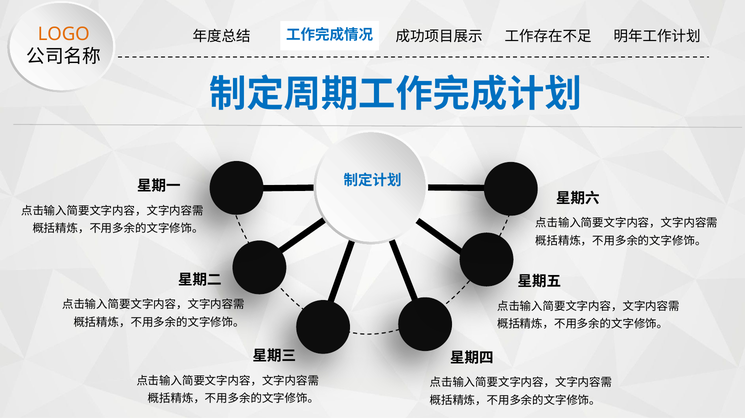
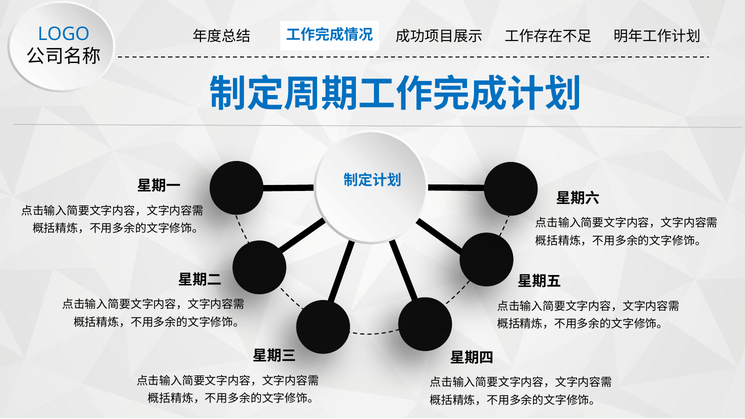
LOGO colour: orange -> blue (64, 34)
